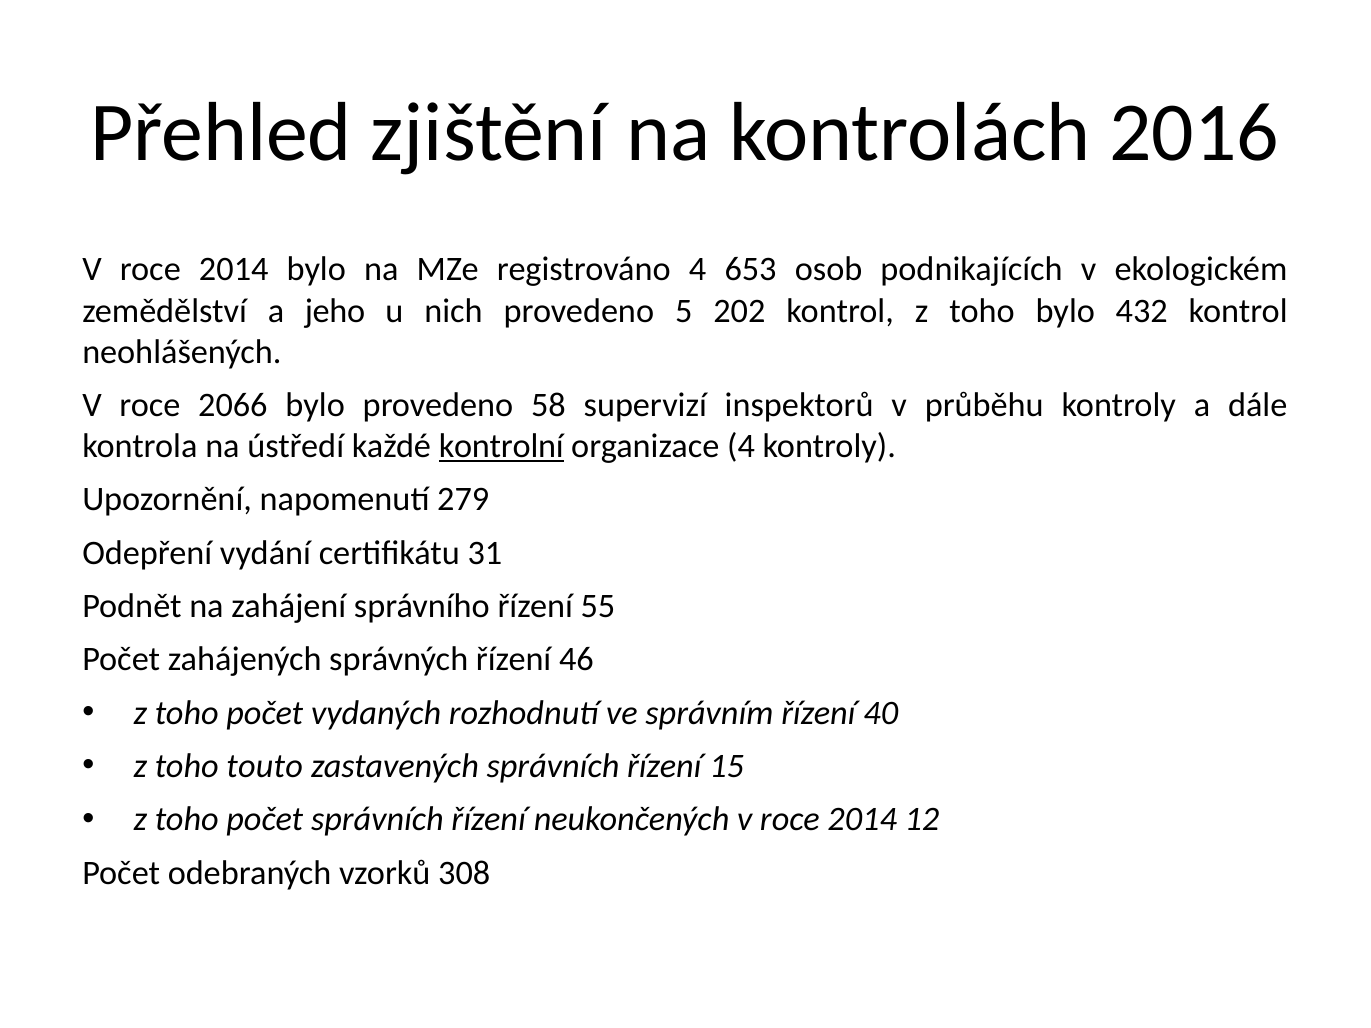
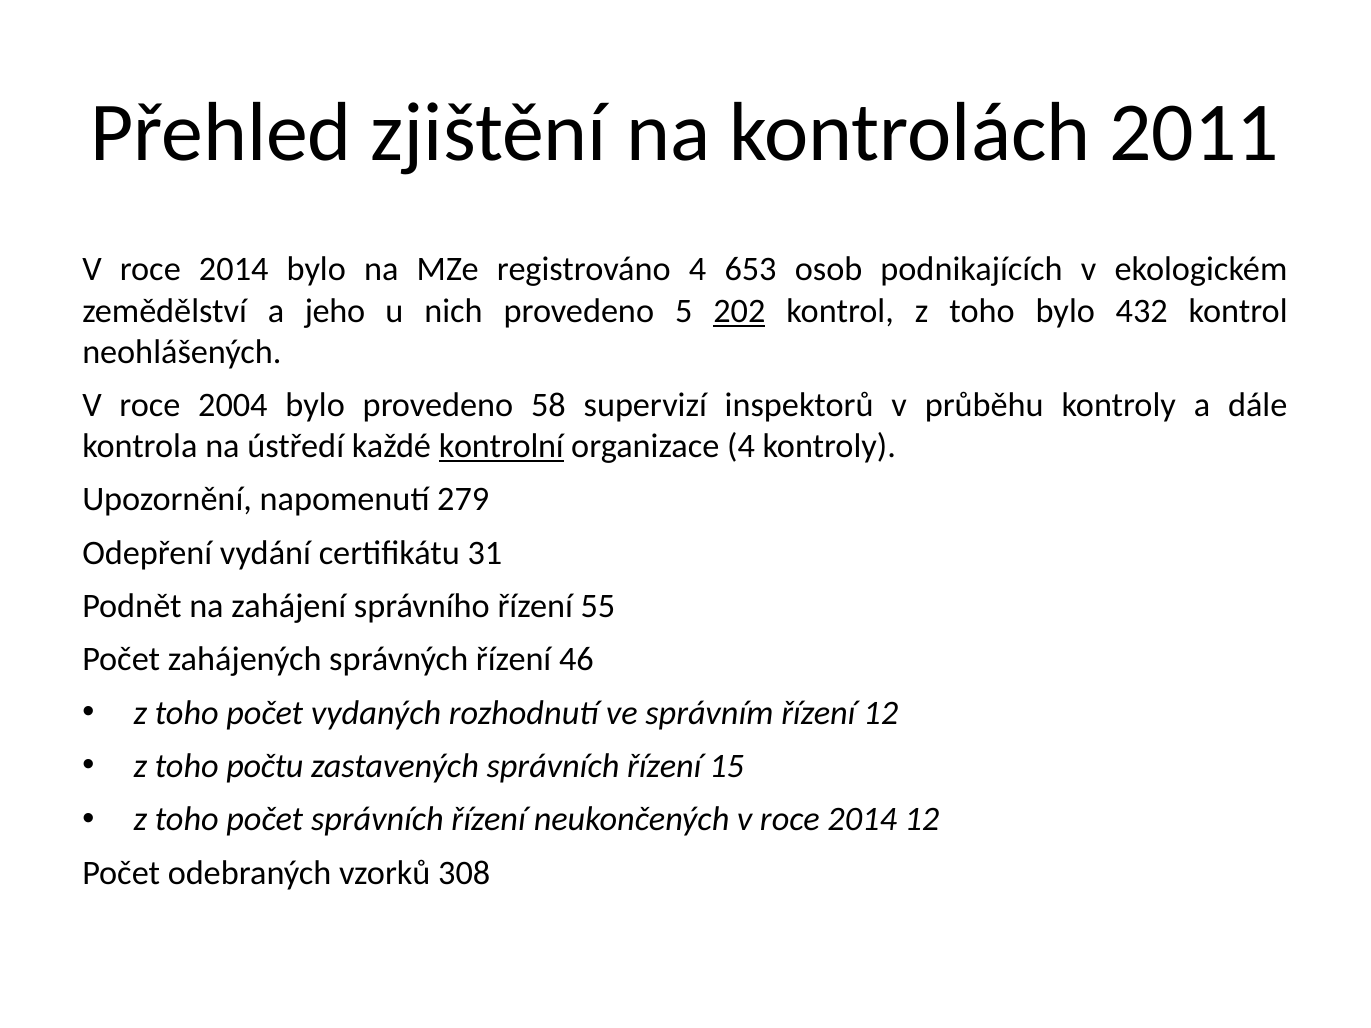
2016: 2016 -> 2011 (1194, 133)
202 underline: none -> present (739, 311)
2066: 2066 -> 2004 (233, 405)
řízení 40: 40 -> 12 (881, 713)
touto: touto -> počtu (265, 766)
